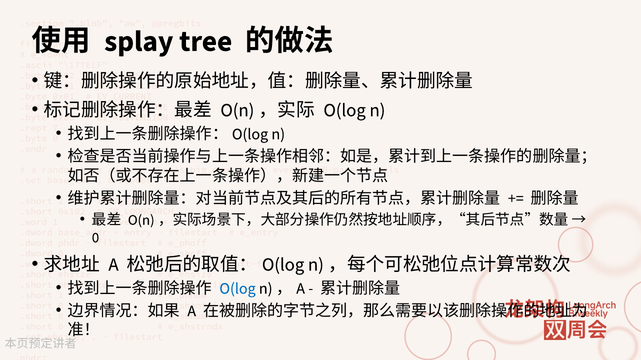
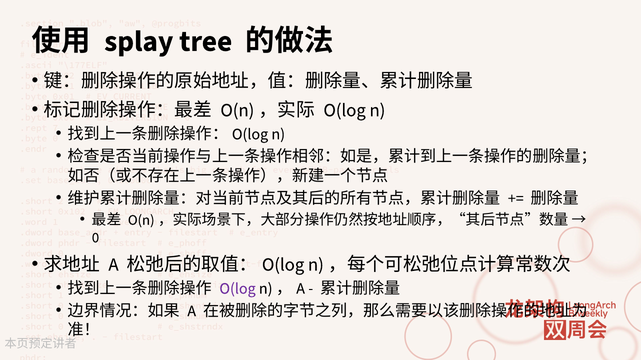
O(log colour: blue -> purple (238, 289)
